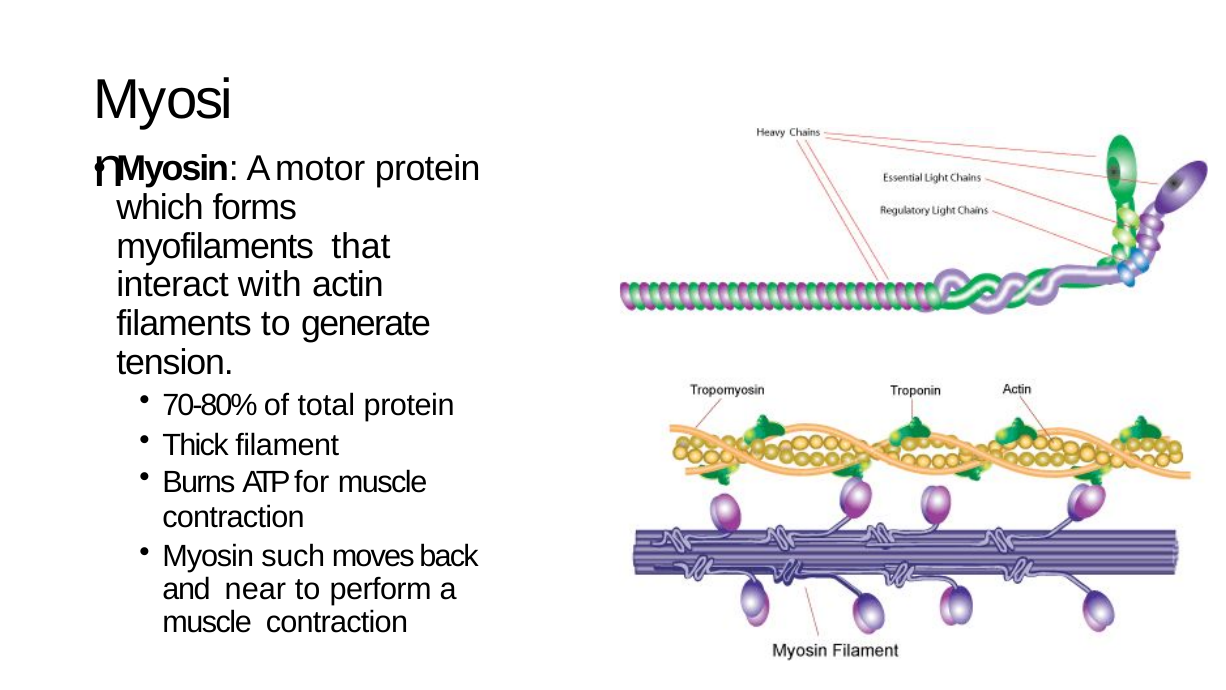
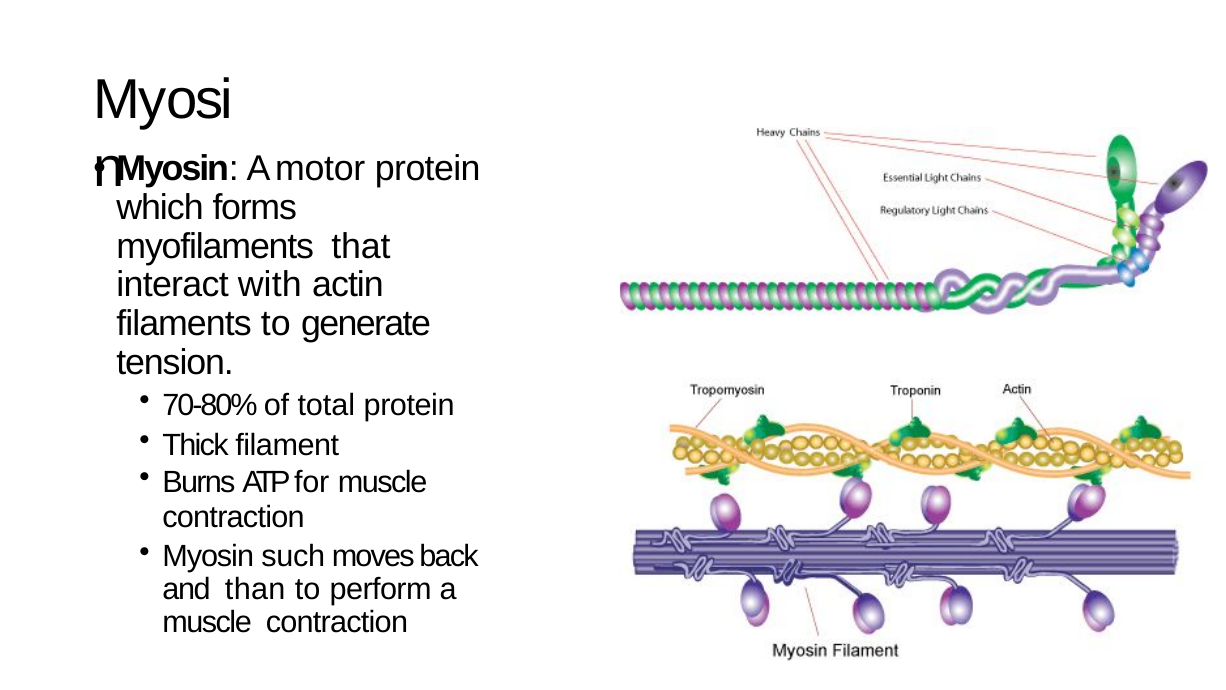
near: near -> than (255, 589)
